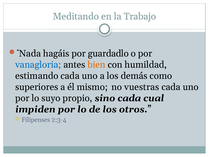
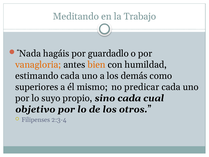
vanagloria colour: blue -> orange (38, 65)
vuestras: vuestras -> predicar (142, 87)
impiden: impiden -> objetivo (35, 109)
